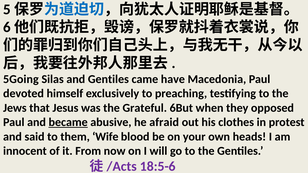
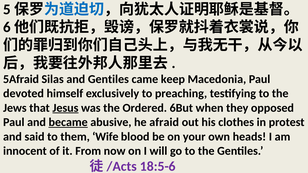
5Going: 5Going -> 5Afraid (21, 79)
have: have -> keep (173, 79)
Jesus underline: none -> present (65, 108)
Grateful: Grateful -> Ordered (145, 108)
